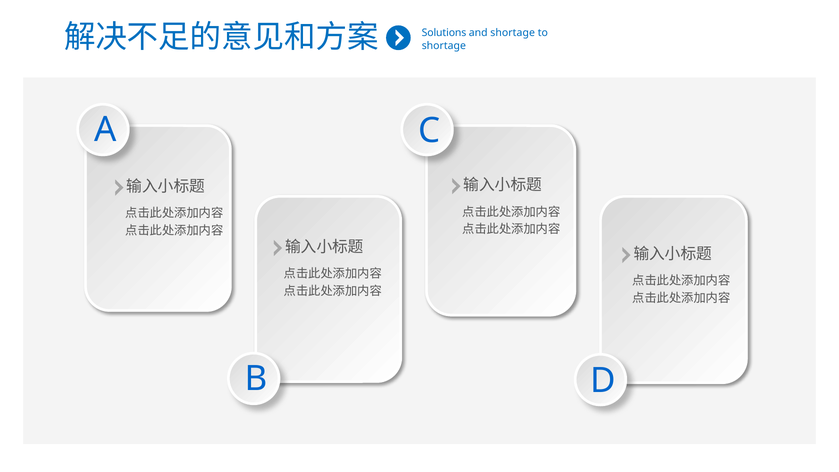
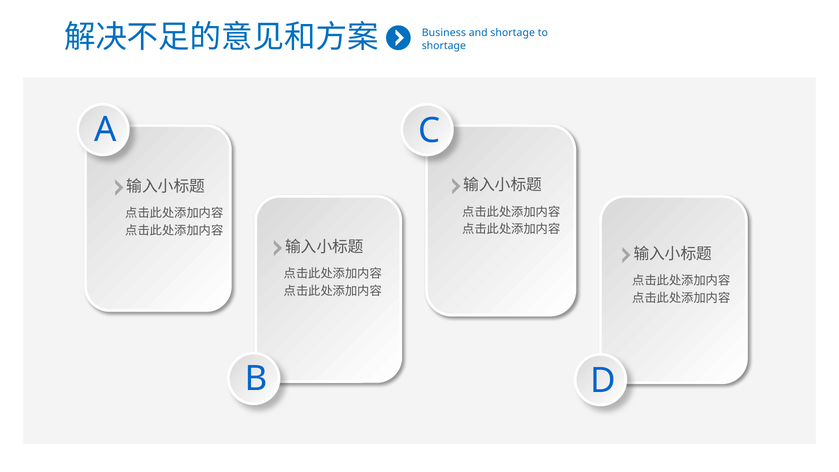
Solutions: Solutions -> Business (444, 33)
